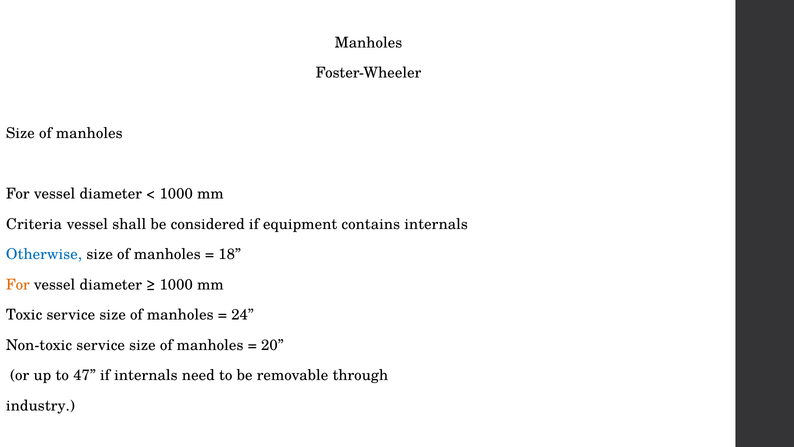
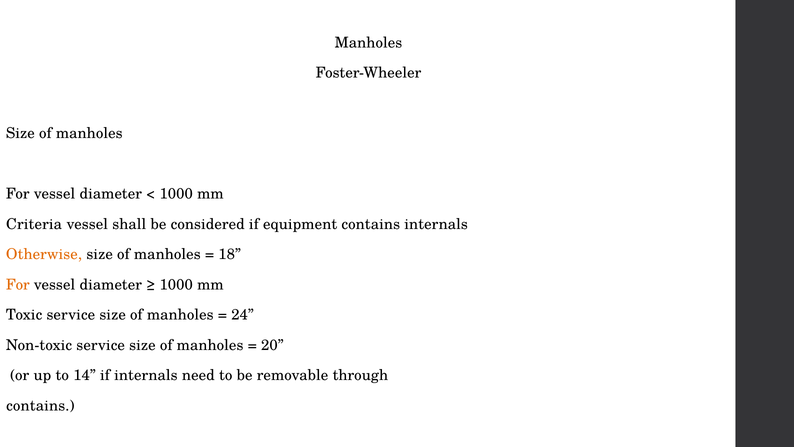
Otherwise colour: blue -> orange (44, 254)
47: 47 -> 14 (85, 375)
industry: industry -> contains (40, 405)
